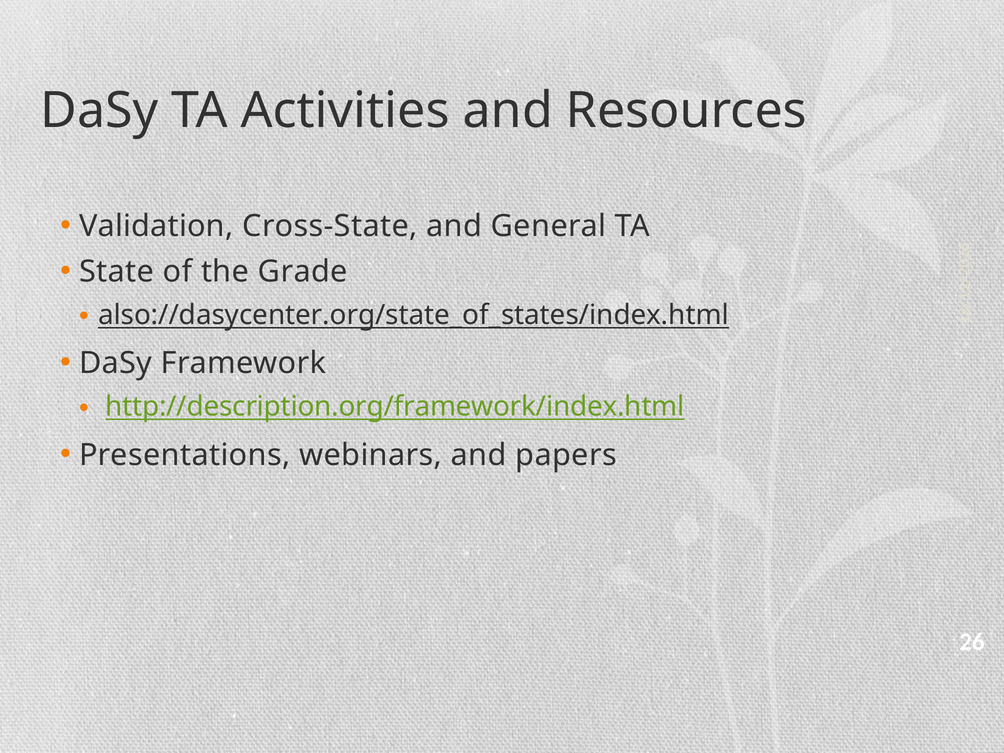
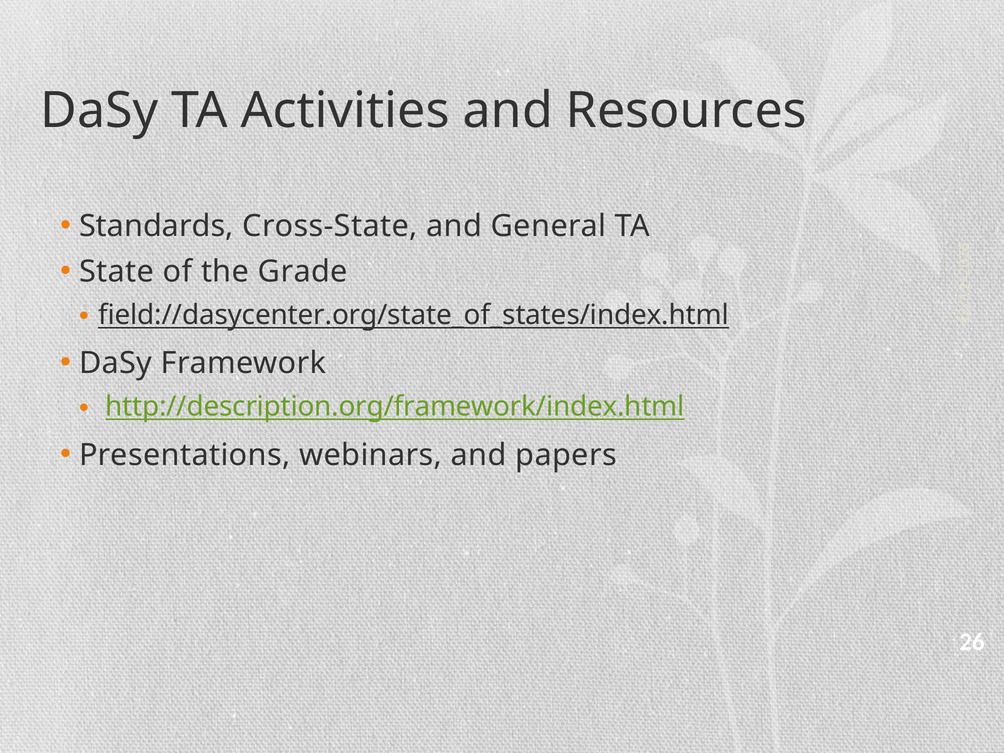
Validation: Validation -> Standards (156, 226)
also://dasycenter.org/state_of_states/index.html: also://dasycenter.org/state_of_states/index.html -> field://dasycenter.org/state_of_states/index.html (413, 315)
